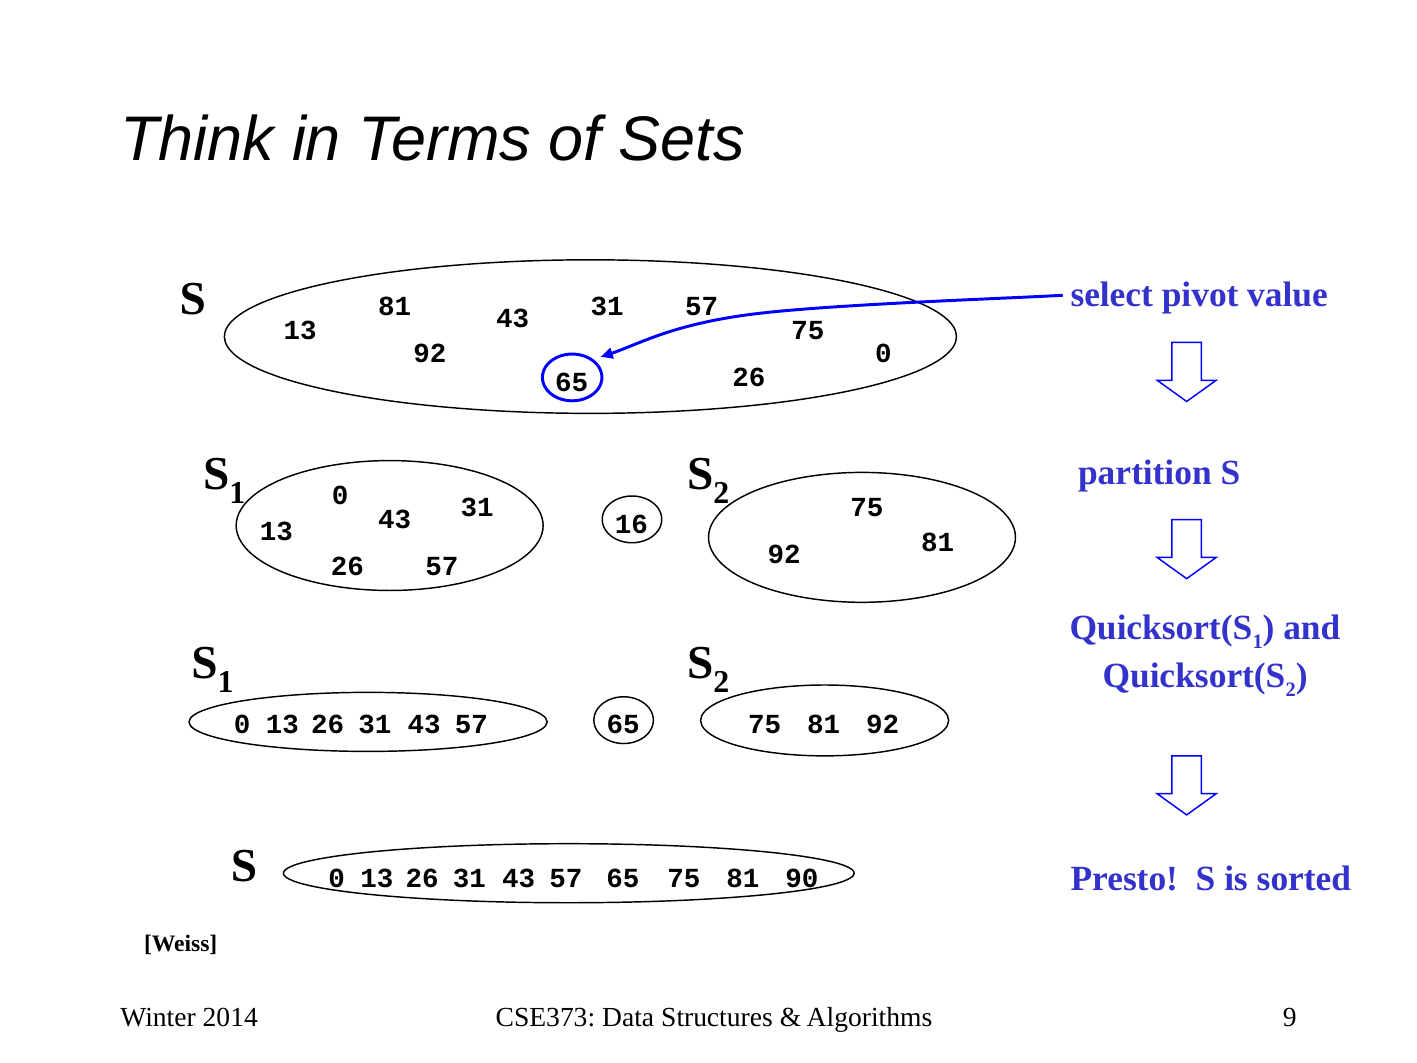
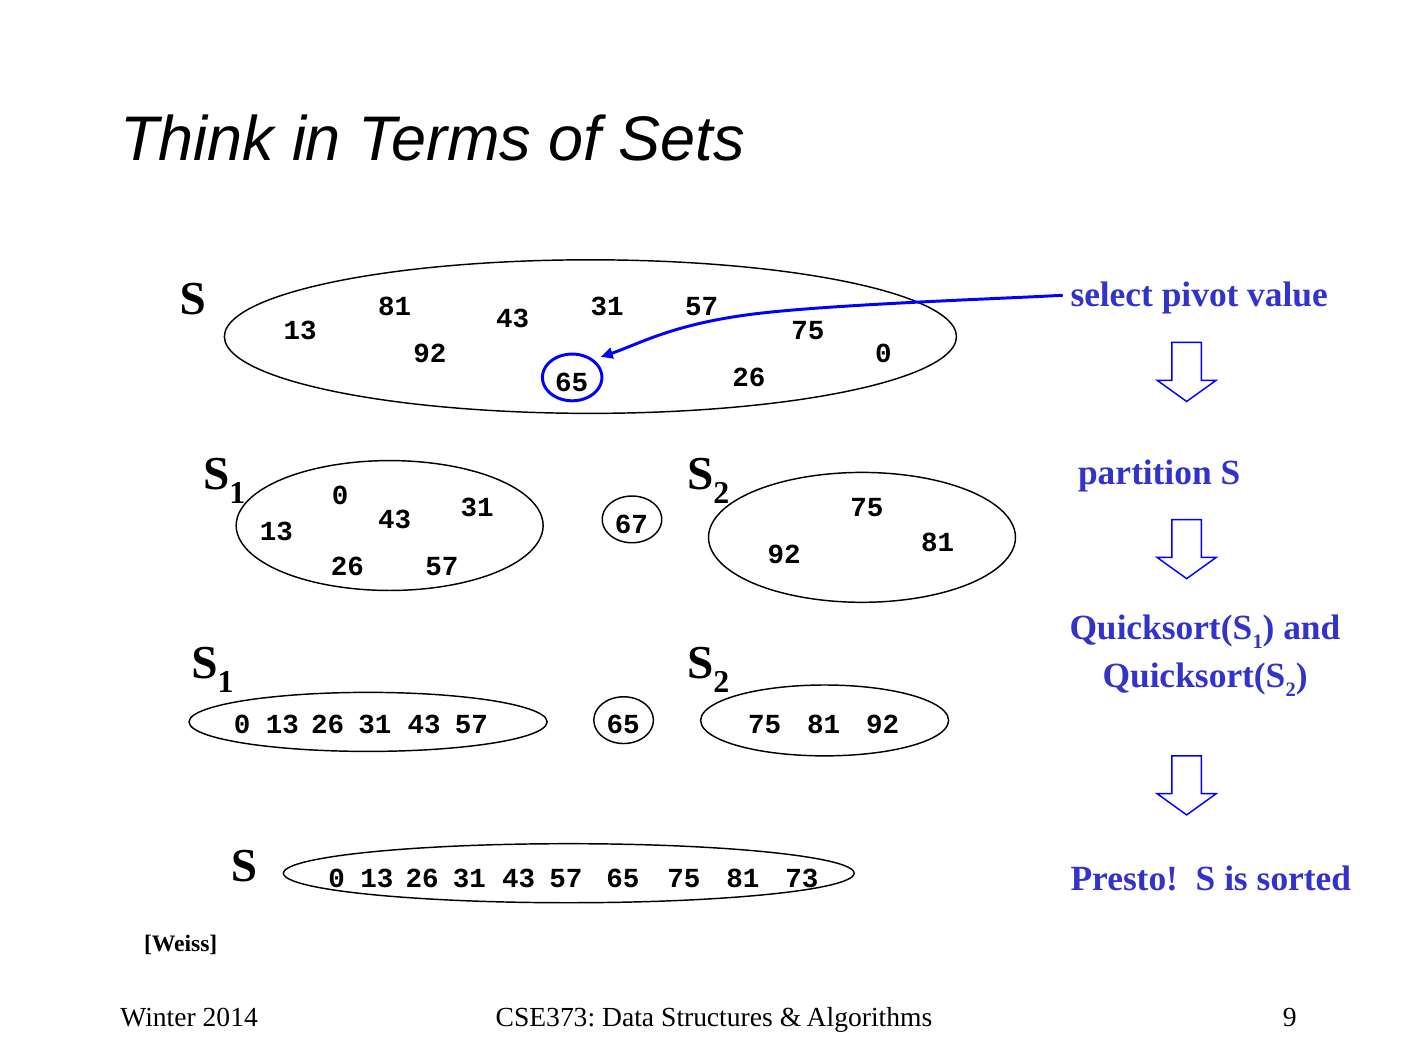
16: 16 -> 67 (631, 524)
90: 90 -> 73 (802, 878)
